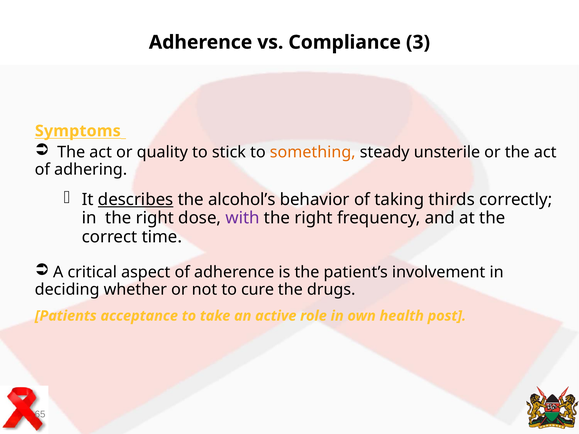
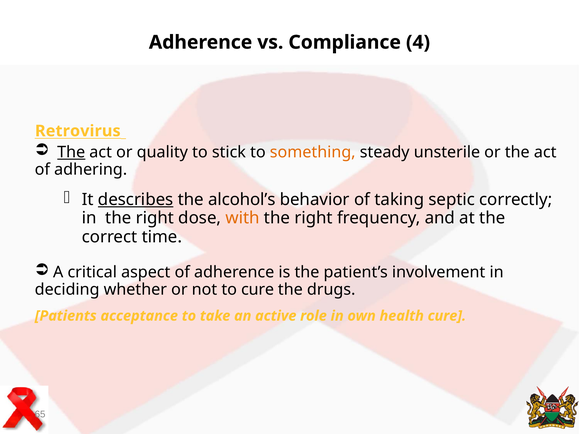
3: 3 -> 4 (418, 42)
Symptoms: Symptoms -> Retrovirus (78, 131)
The underline: none -> present (71, 152)
thirds: thirds -> septic (452, 200)
with colour: purple -> orange (243, 218)
health post: post -> cure (447, 316)
